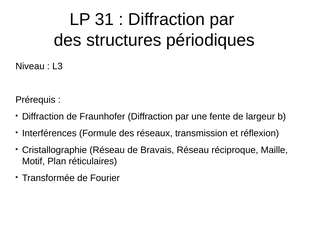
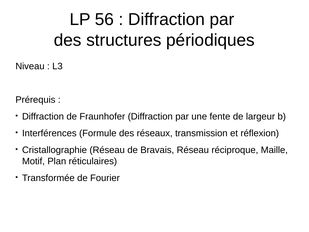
31: 31 -> 56 (104, 19)
